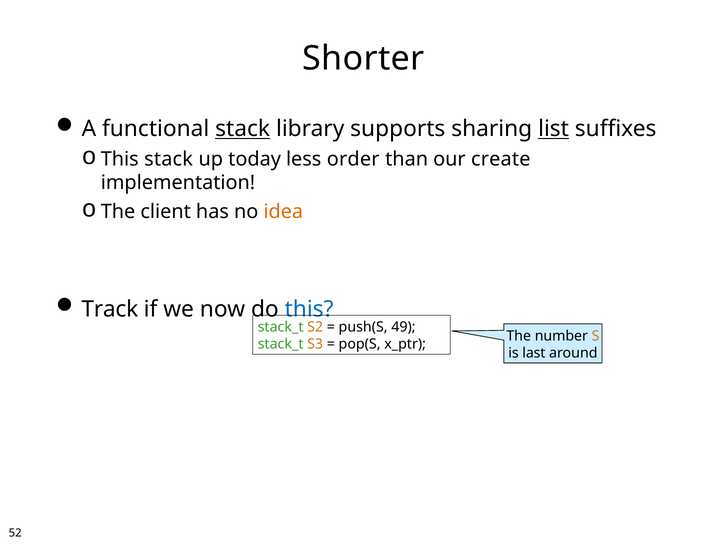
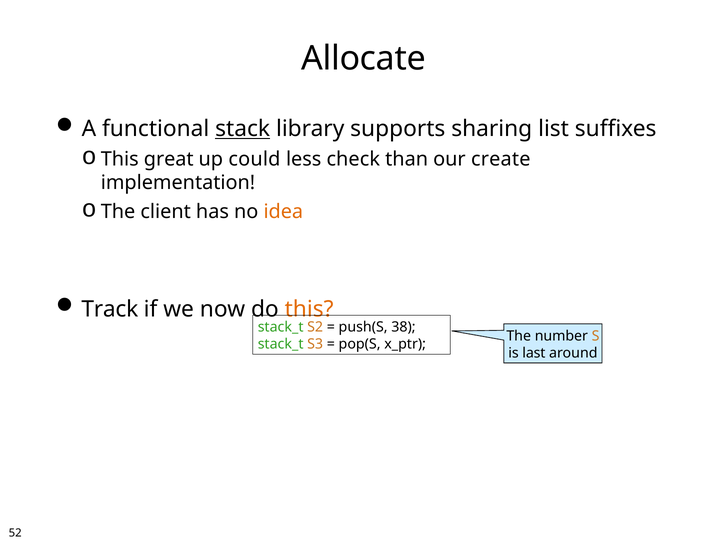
Shorter: Shorter -> Allocate (364, 58)
list underline: present -> none (554, 129)
This stack: stack -> great (169, 159)
today: today -> could (254, 159)
order: order -> check (353, 159)
this colour: blue -> orange (309, 309)
49: 49 -> 38 (404, 327)
